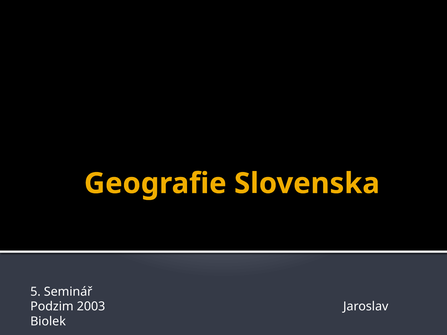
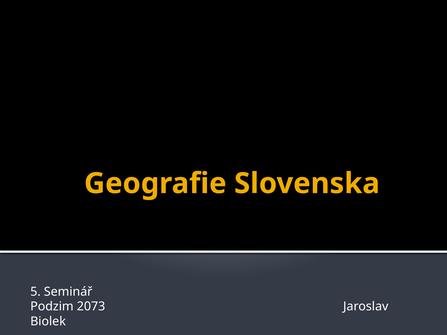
2003: 2003 -> 2073 (91, 307)
